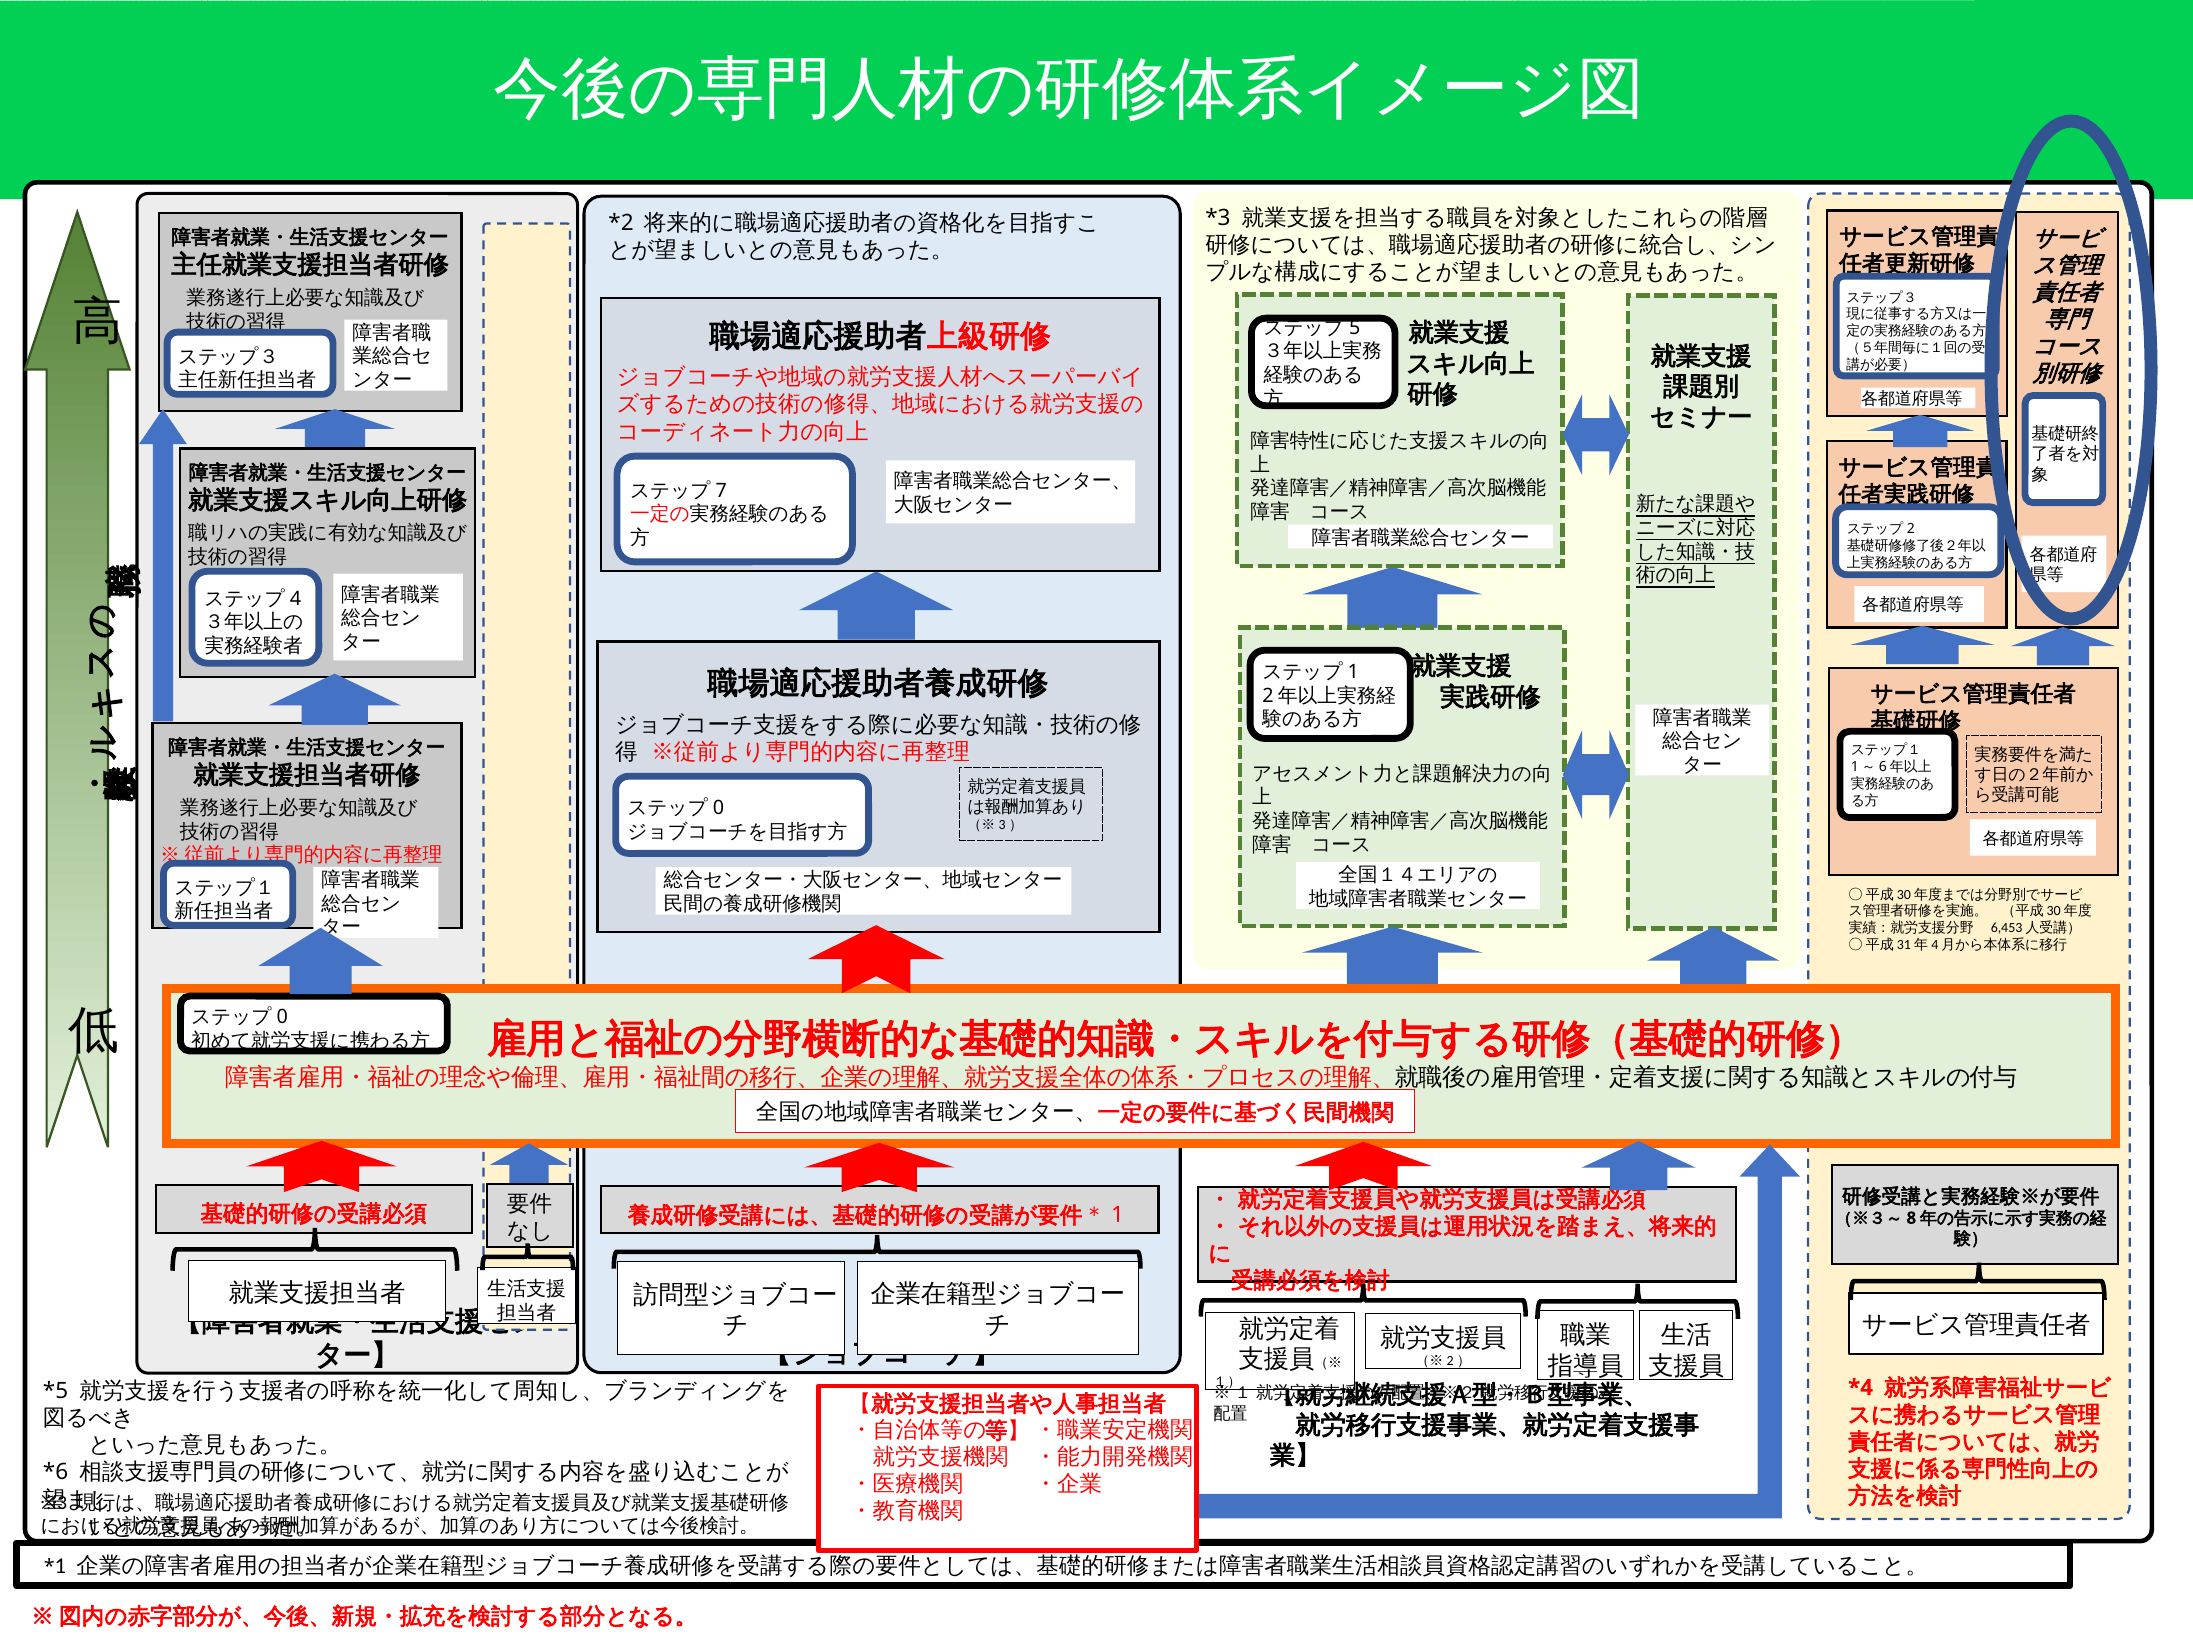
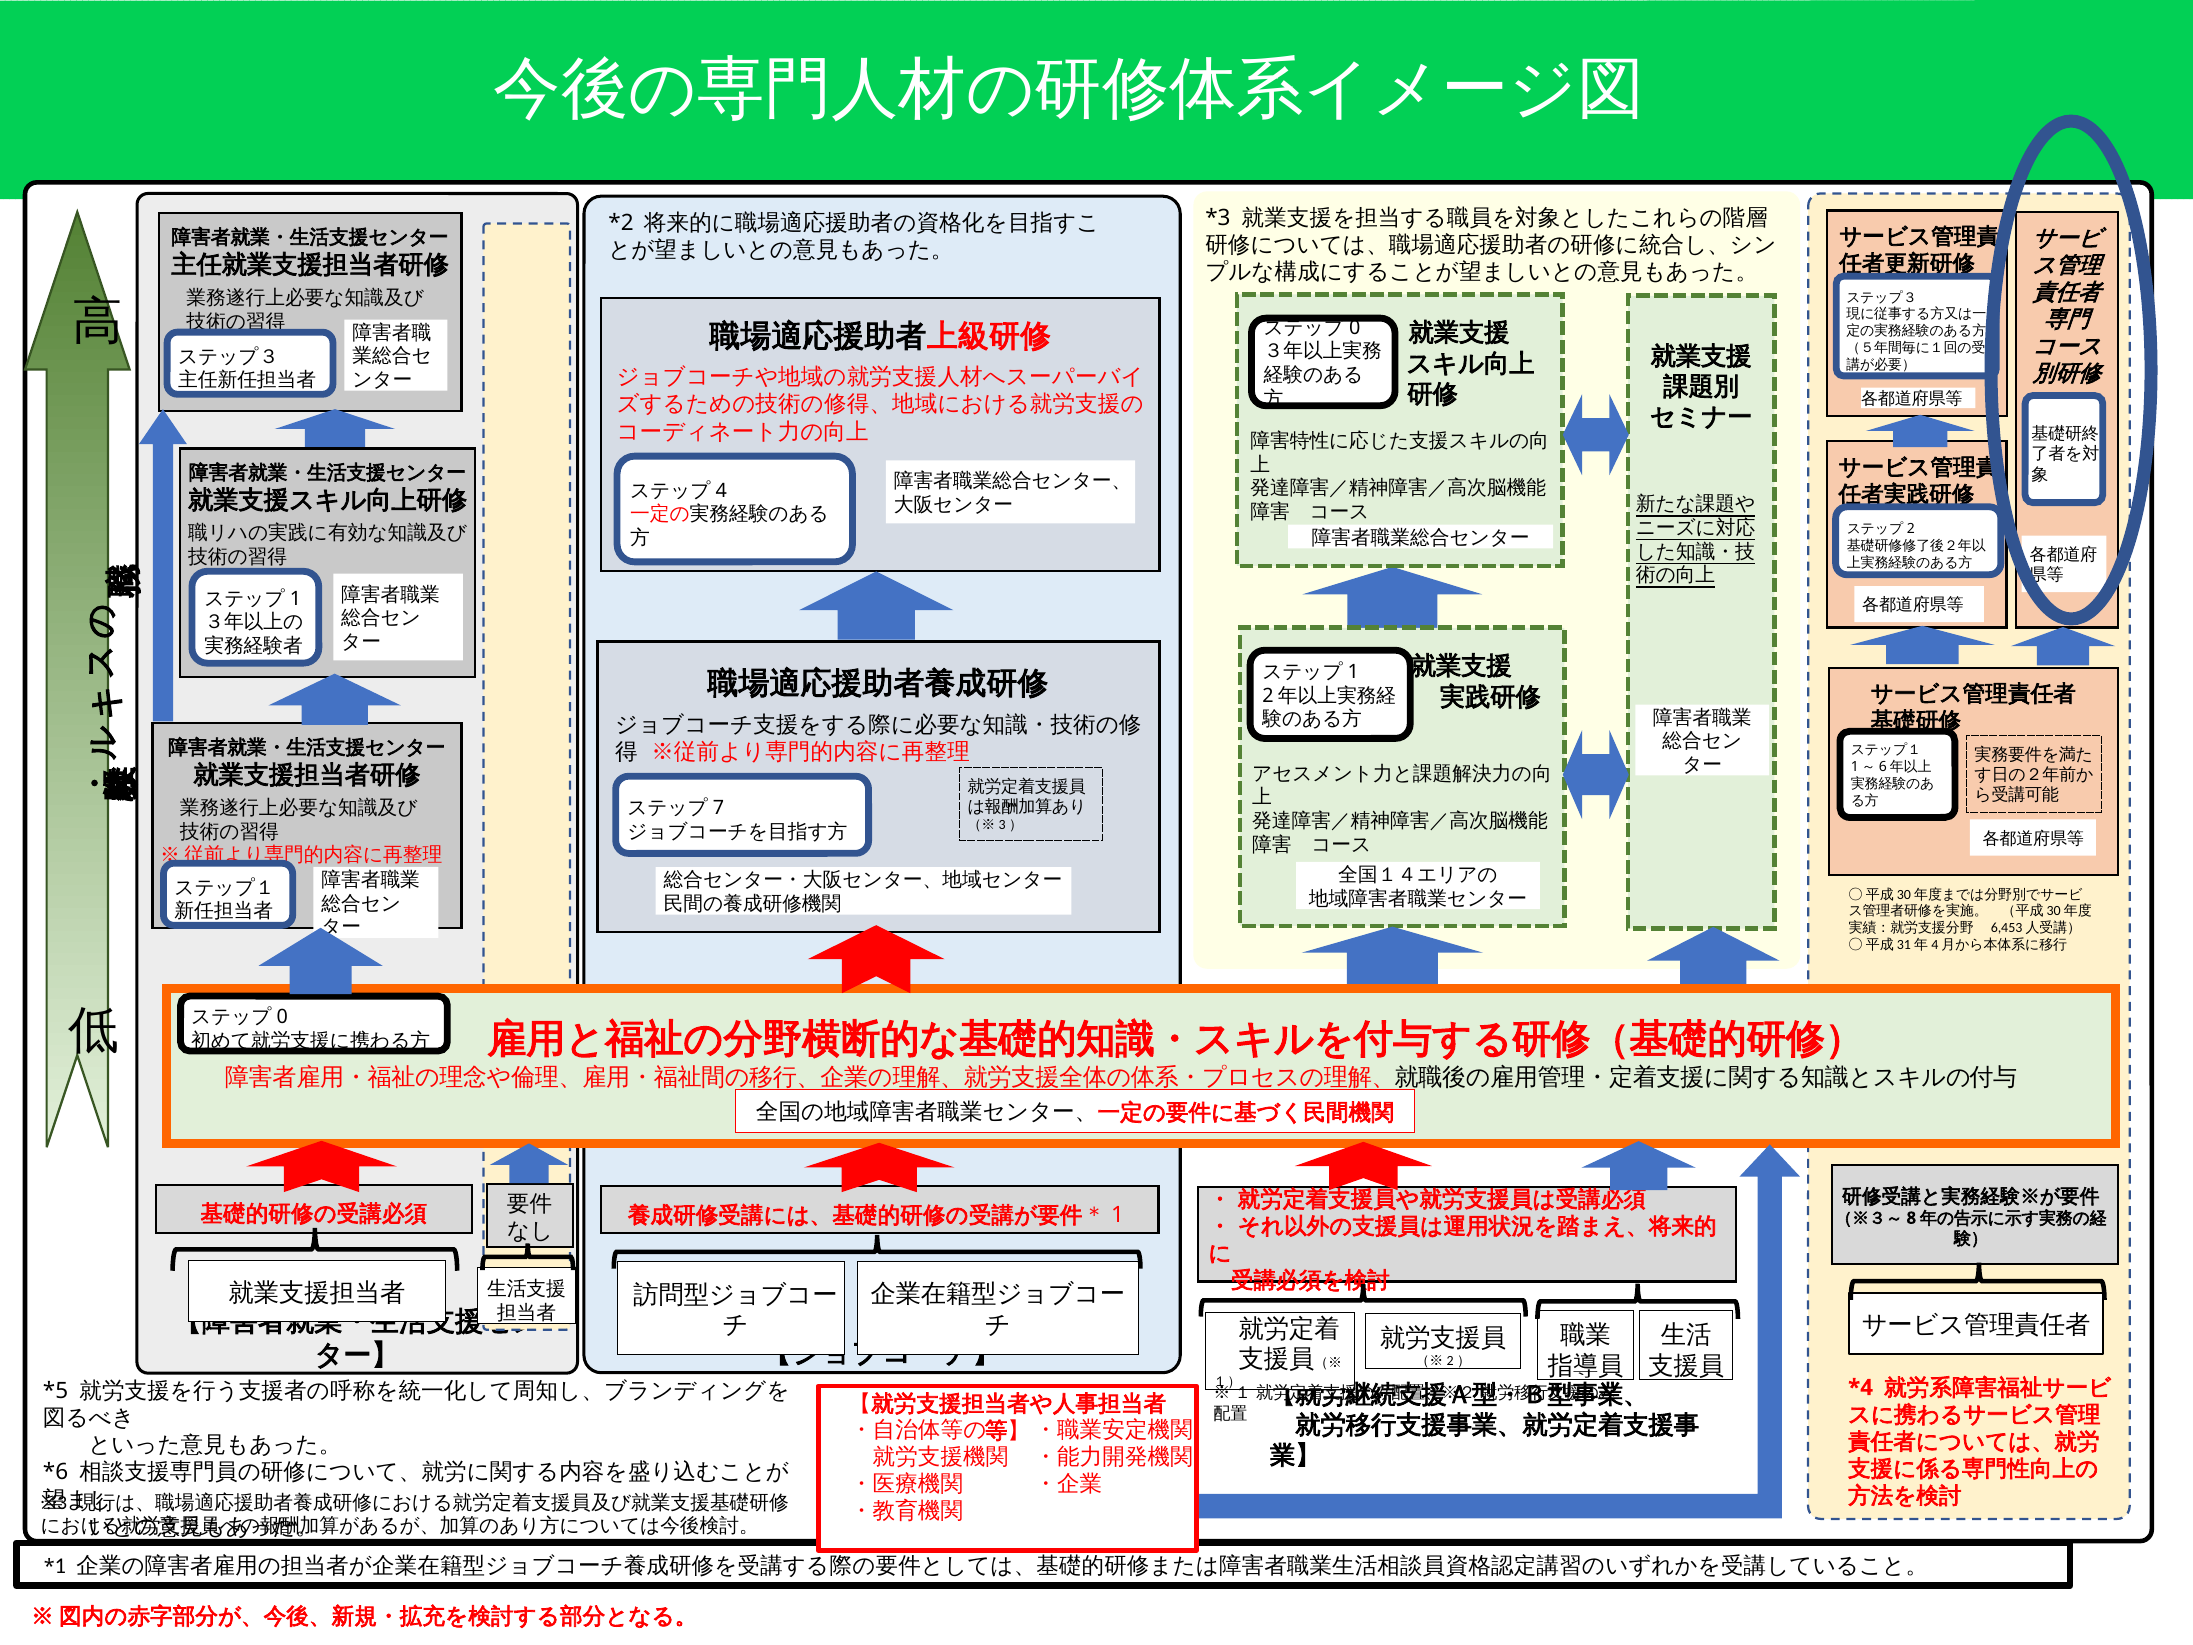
5: 5 -> 0 (1355, 328)
7: 7 -> 4 (721, 491)
4: 4 -> 1 (295, 599)
0: 0 -> 7 (718, 808)
